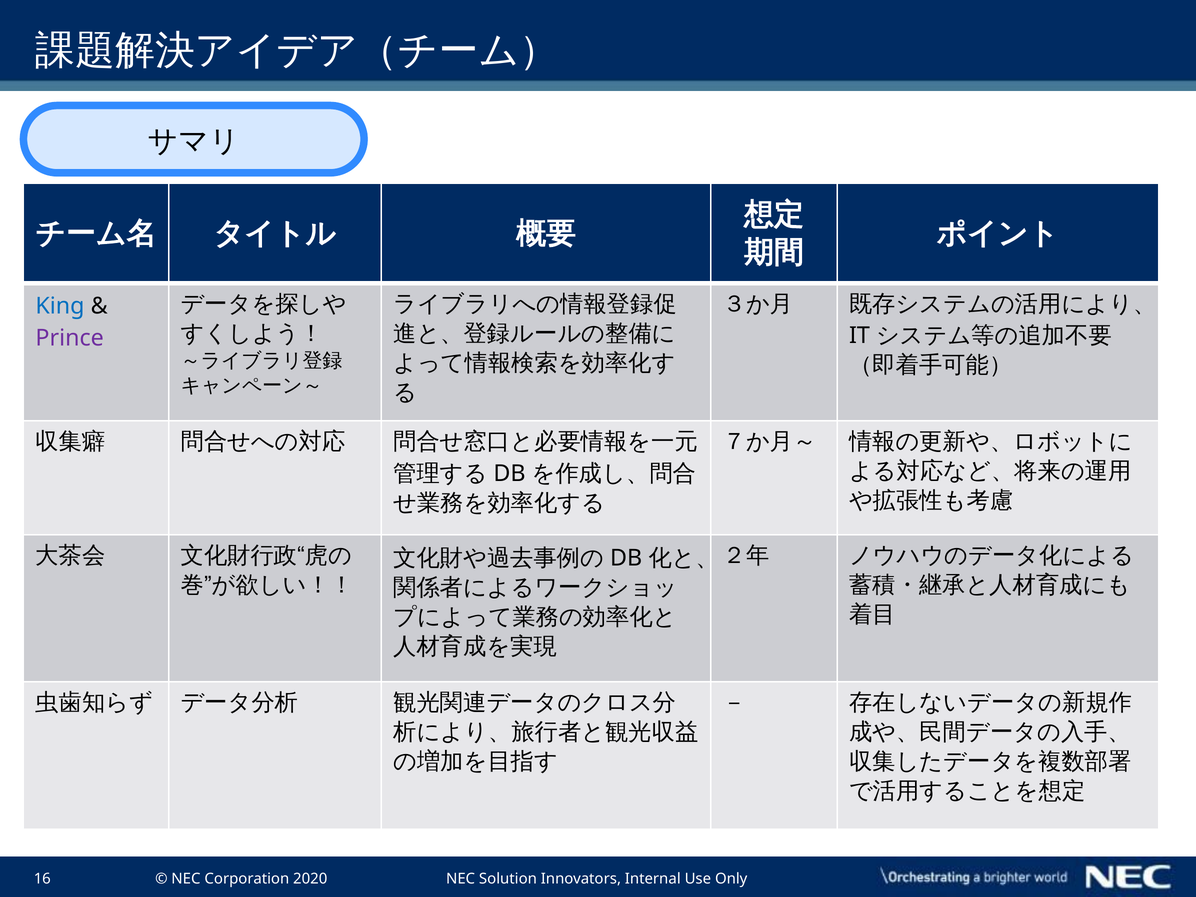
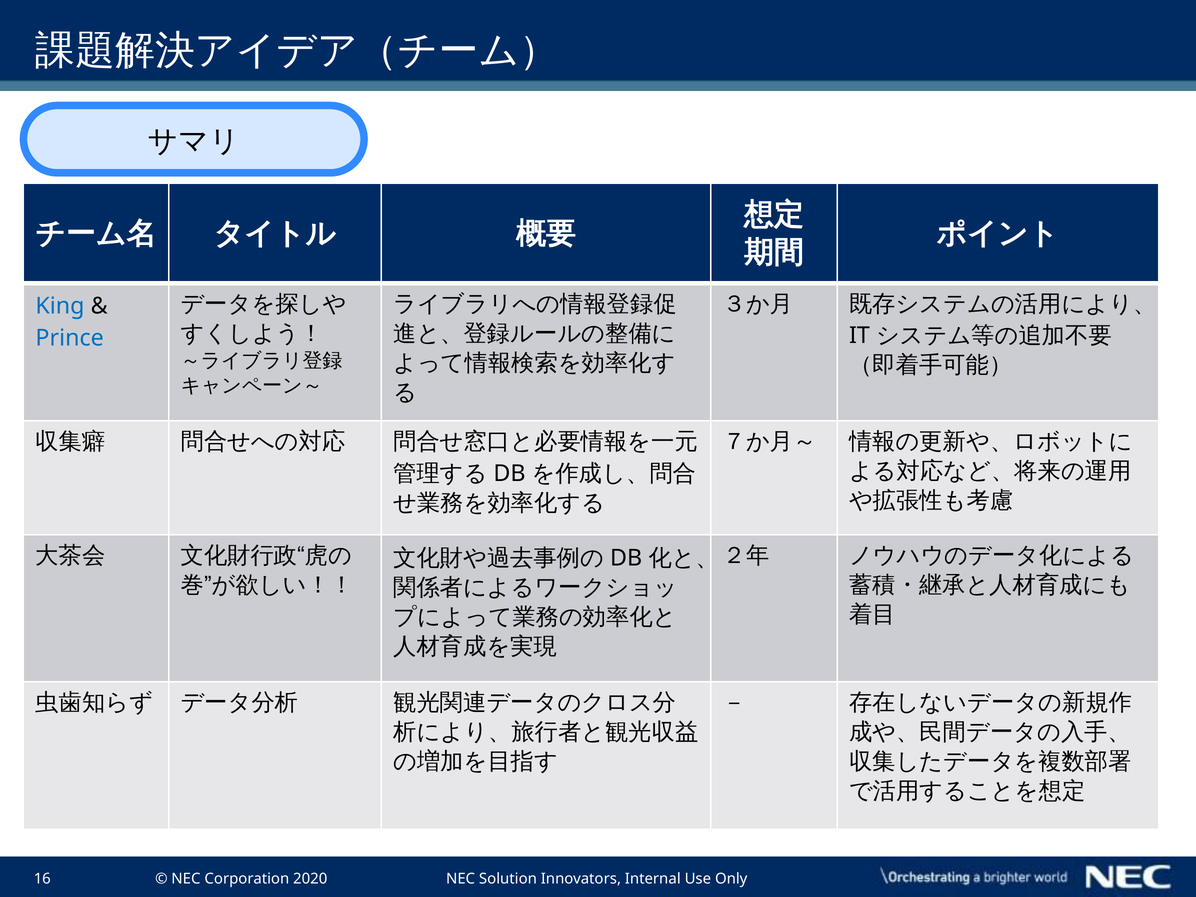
Prince colour: purple -> blue (70, 338)
